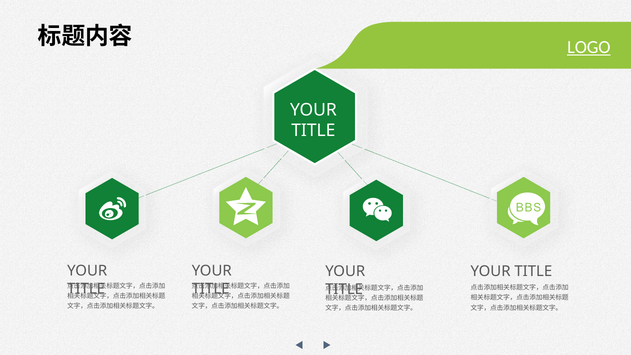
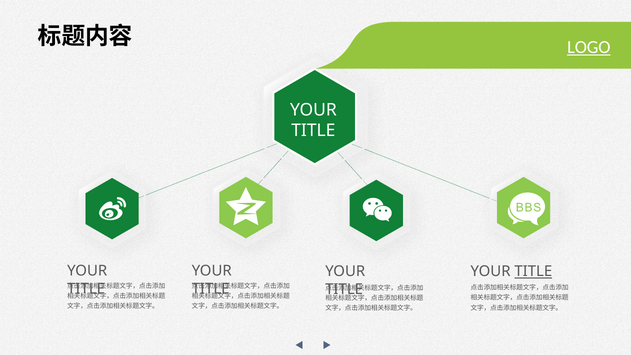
TITLE underline: none -> present (533, 272)
